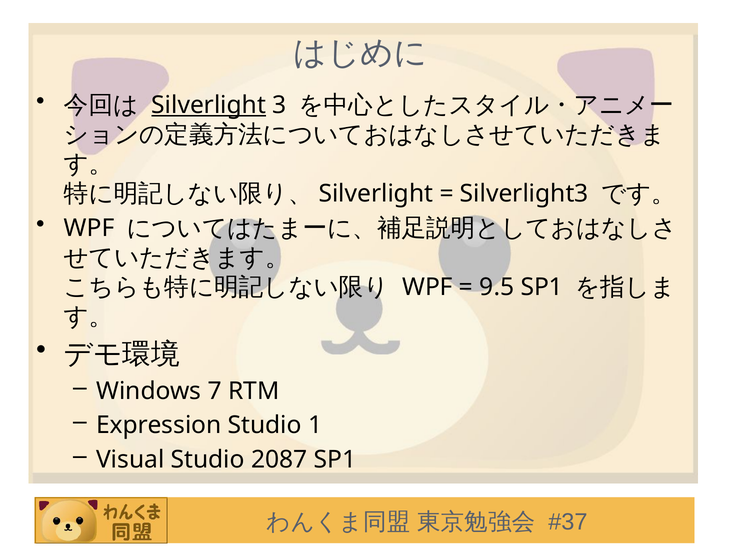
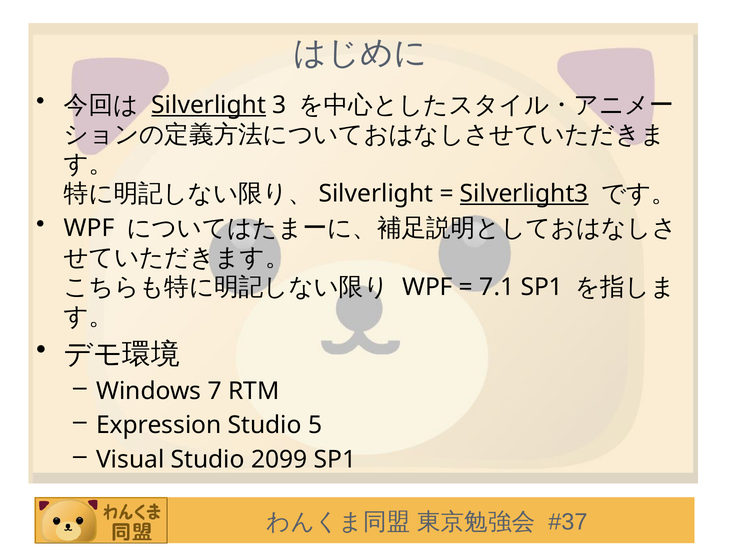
Silverlight3 underline: none -> present (524, 194)
9.5: 9.5 -> 7.1 (497, 287)
1: 1 -> 5 (315, 426)
2087: 2087 -> 2099 (279, 460)
